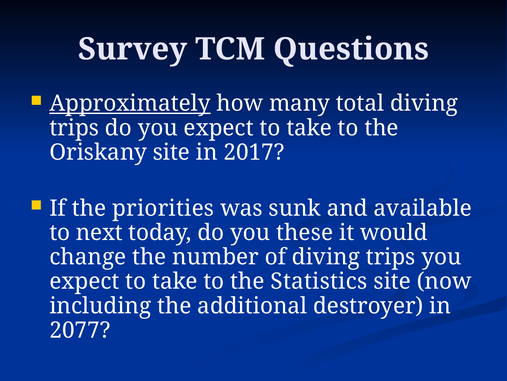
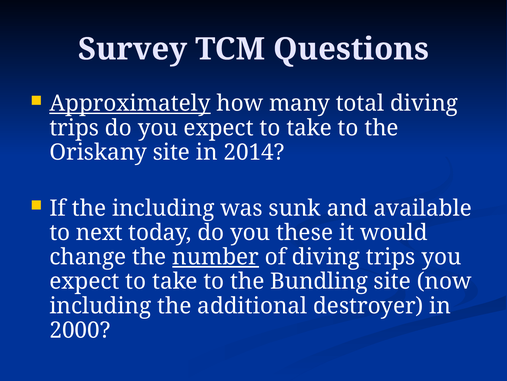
2017: 2017 -> 2014 (254, 152)
the priorities: priorities -> including (163, 208)
number underline: none -> present (216, 257)
Statistics: Statistics -> Bundling (319, 281)
2077: 2077 -> 2000 (80, 330)
